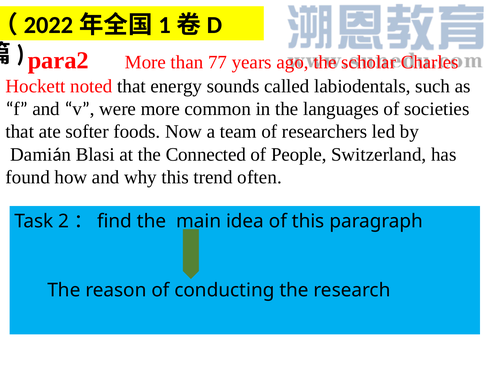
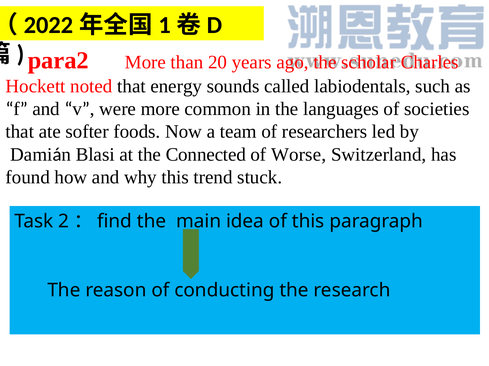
77: 77 -> 20 (218, 62)
People: People -> Worse (299, 155)
often: often -> stuck (260, 178)
